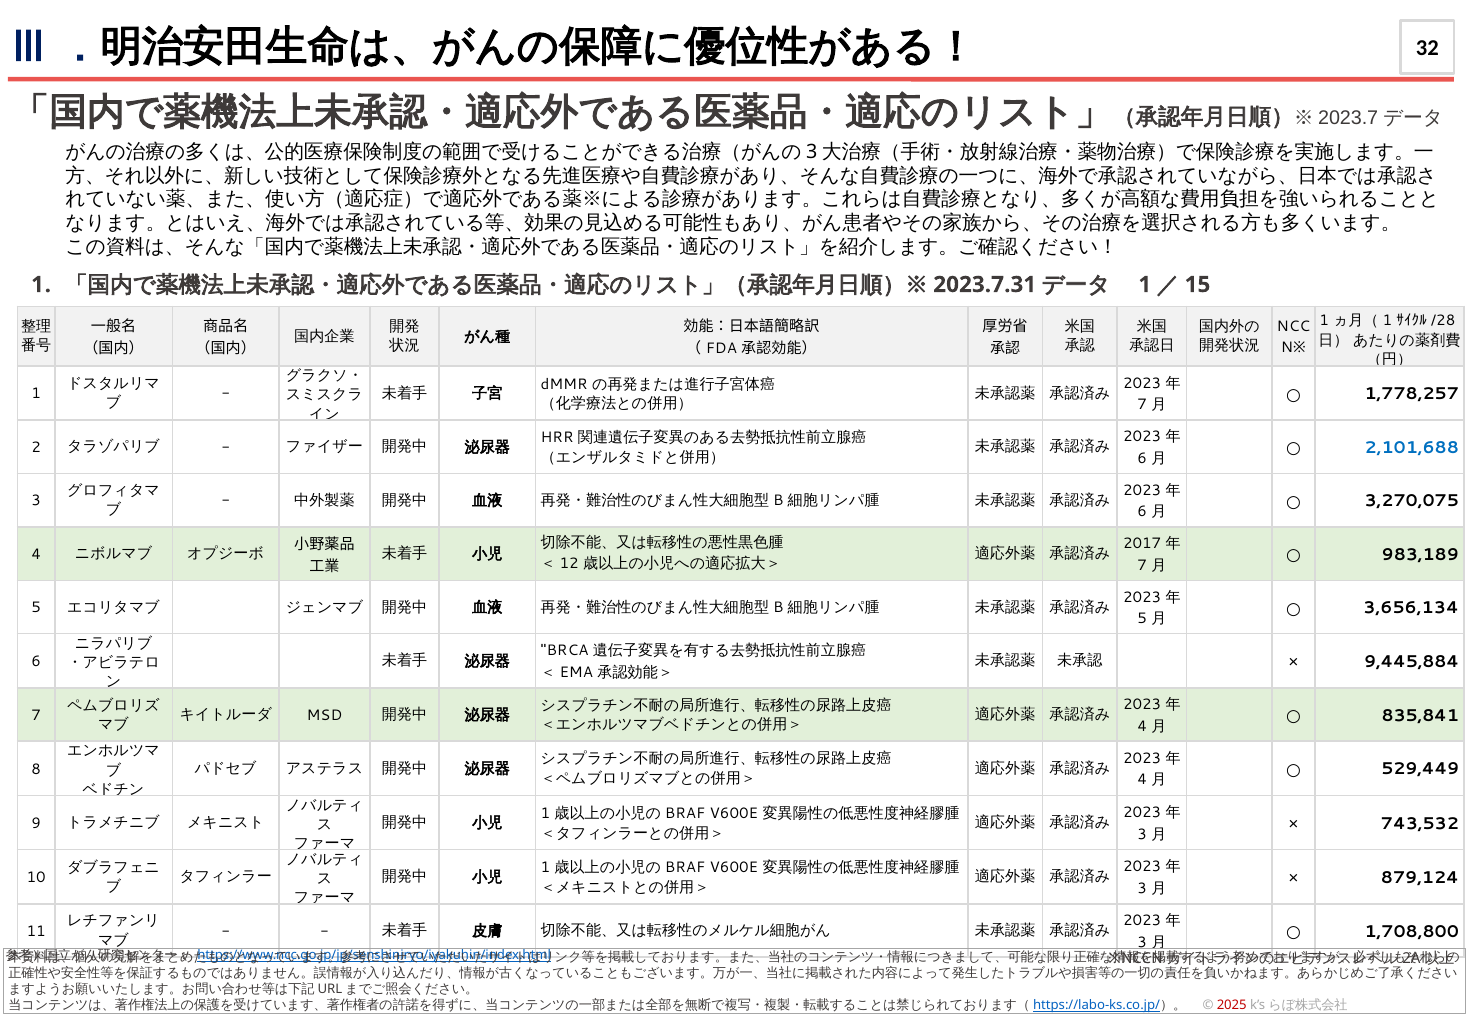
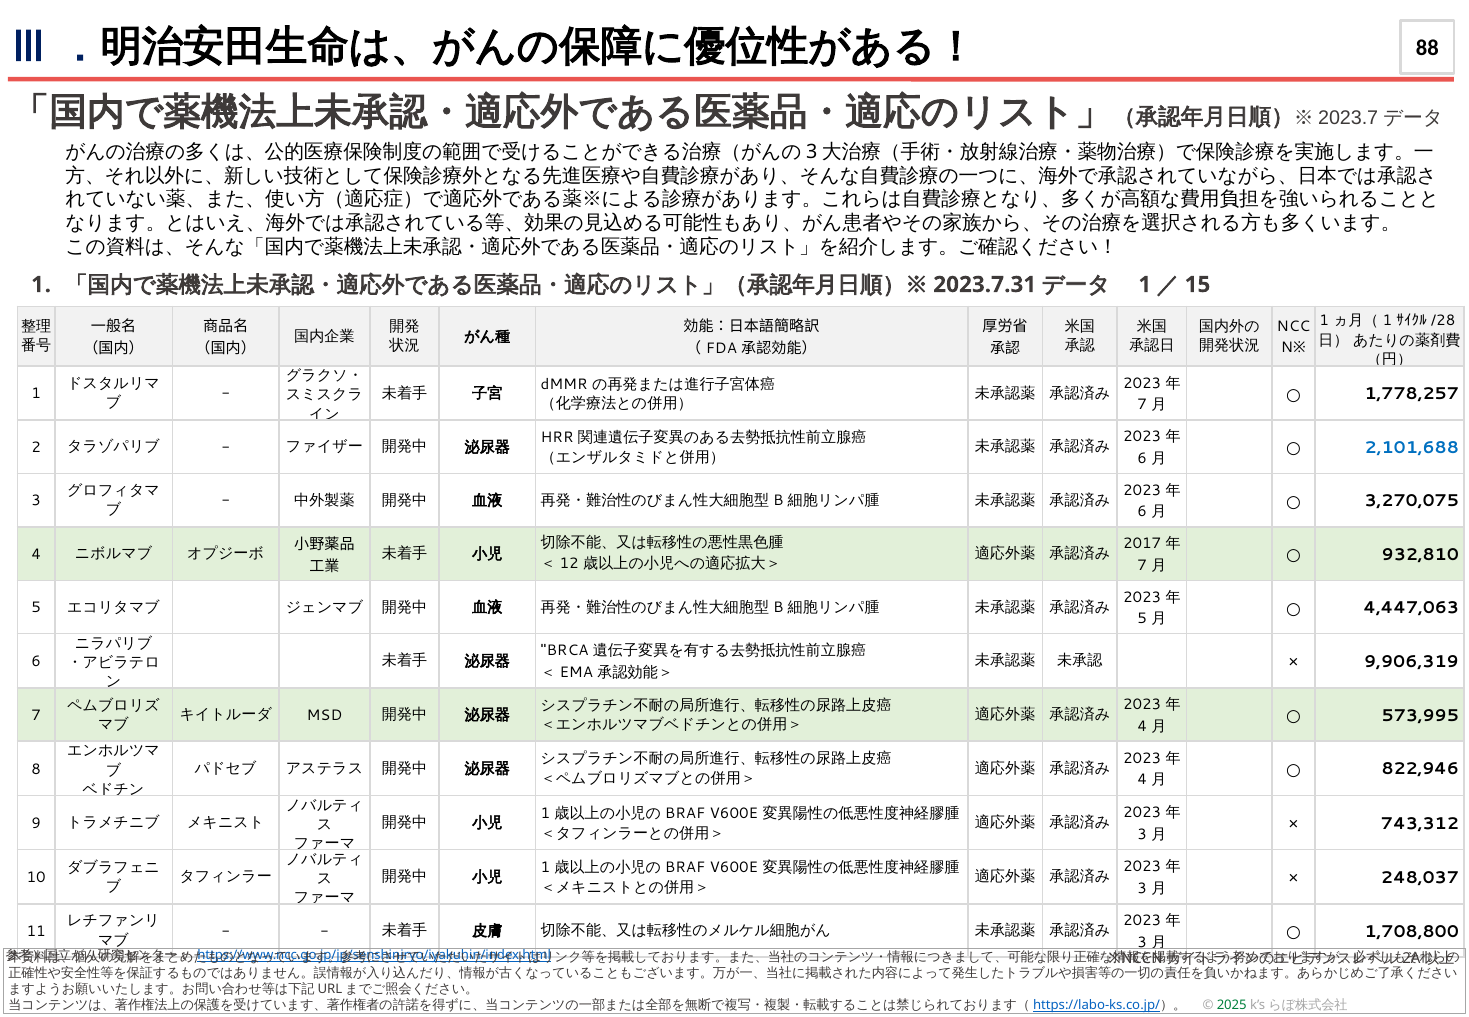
32: 32 -> 88 (1427, 48)
983,189: 983,189 -> 932,810 (1420, 555)
3,656,134: 3,656,134 -> 4,447,063 (1411, 608)
9,445,884: 9,445,884 -> 9,906,319 (1411, 662)
835,841: 835,841 -> 573,995 (1420, 715)
529,449: 529,449 -> 822,946 (1420, 769)
743,532: 743,532 -> 743,312 (1420, 823)
879,124: 879,124 -> 248,037 (1420, 878)
2025 colour: red -> green (1232, 1005)
